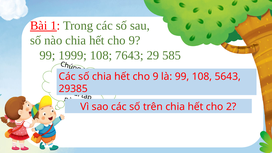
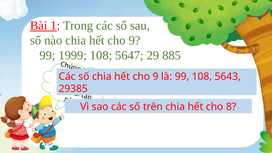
7643: 7643 -> 5647 (129, 55)
585: 585 -> 885 (172, 55)
2: 2 -> 8 (231, 107)
